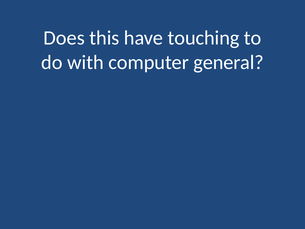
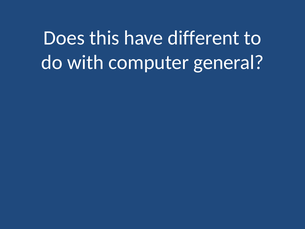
touching: touching -> different (204, 38)
